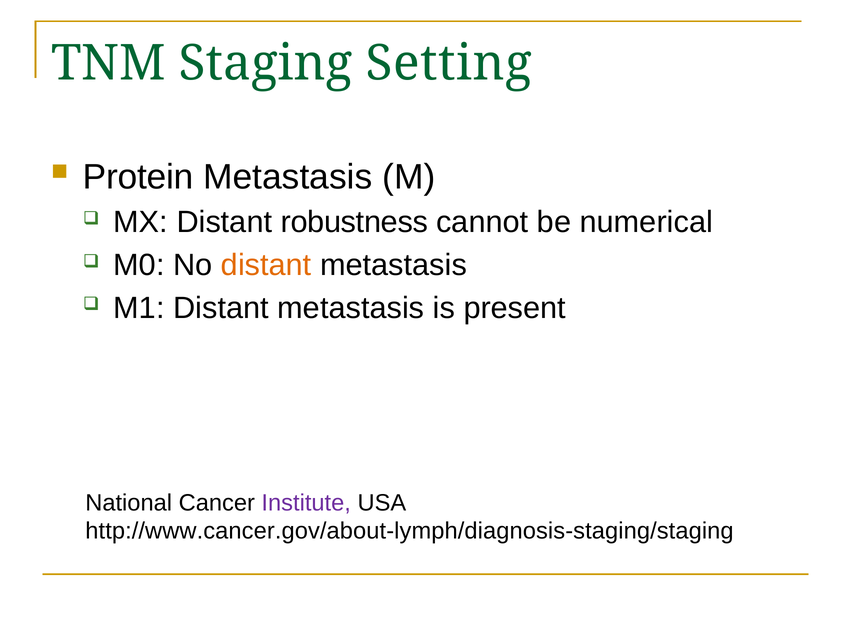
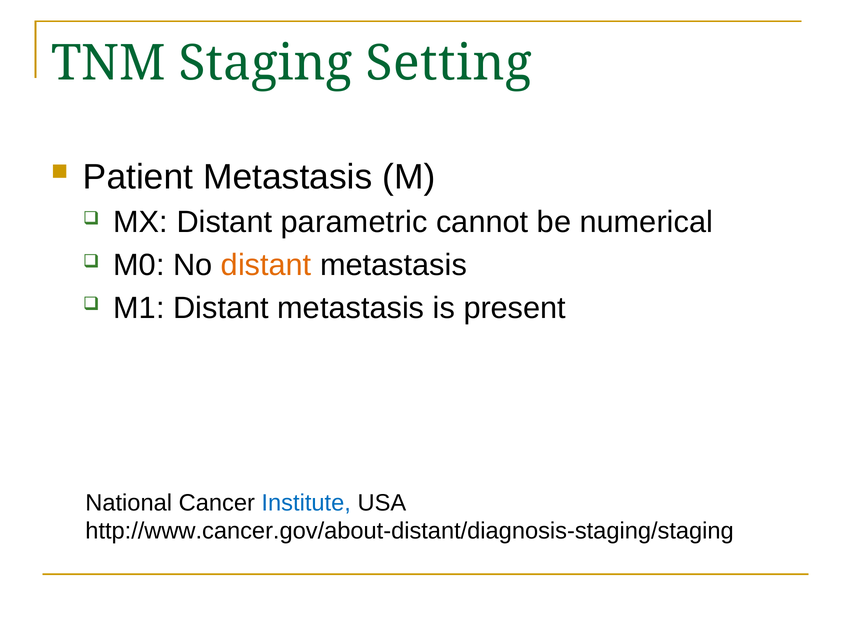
Protein: Protein -> Patient (138, 177)
robustness: robustness -> parametric (354, 222)
Institute colour: purple -> blue (306, 503)
http://www.cancer.gov/about-lymph/diagnosis-staging/staging: http://www.cancer.gov/about-lymph/diagnosis-staging/staging -> http://www.cancer.gov/about-distant/diagnosis-staging/staging (410, 531)
